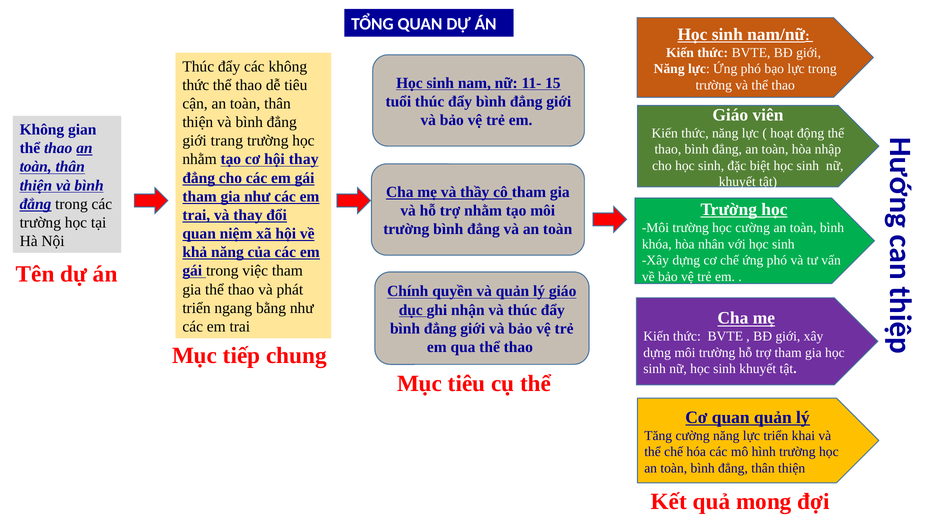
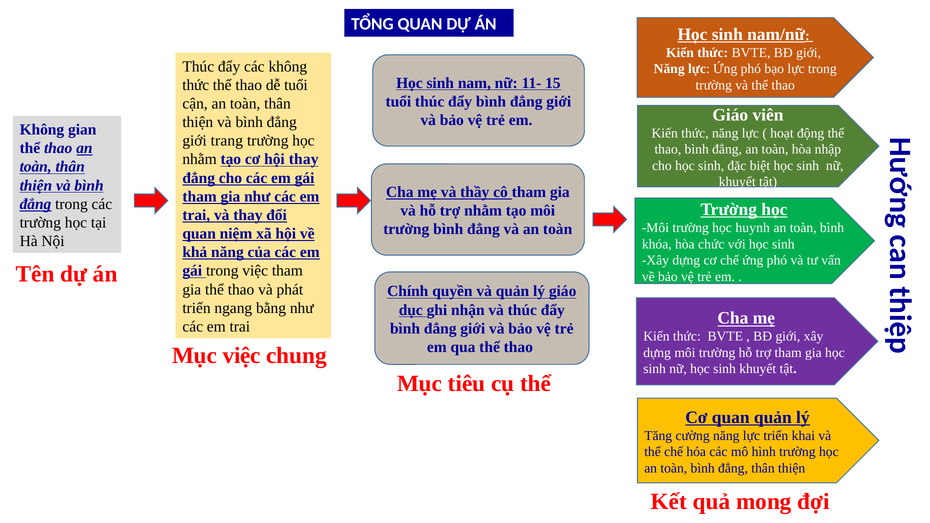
dễ tiêu: tiêu -> tuổi (296, 85)
học cường: cường -> huynh (753, 228)
nhân: nhân -> chức (711, 244)
Mục tiếp: tiếp -> việc (242, 356)
